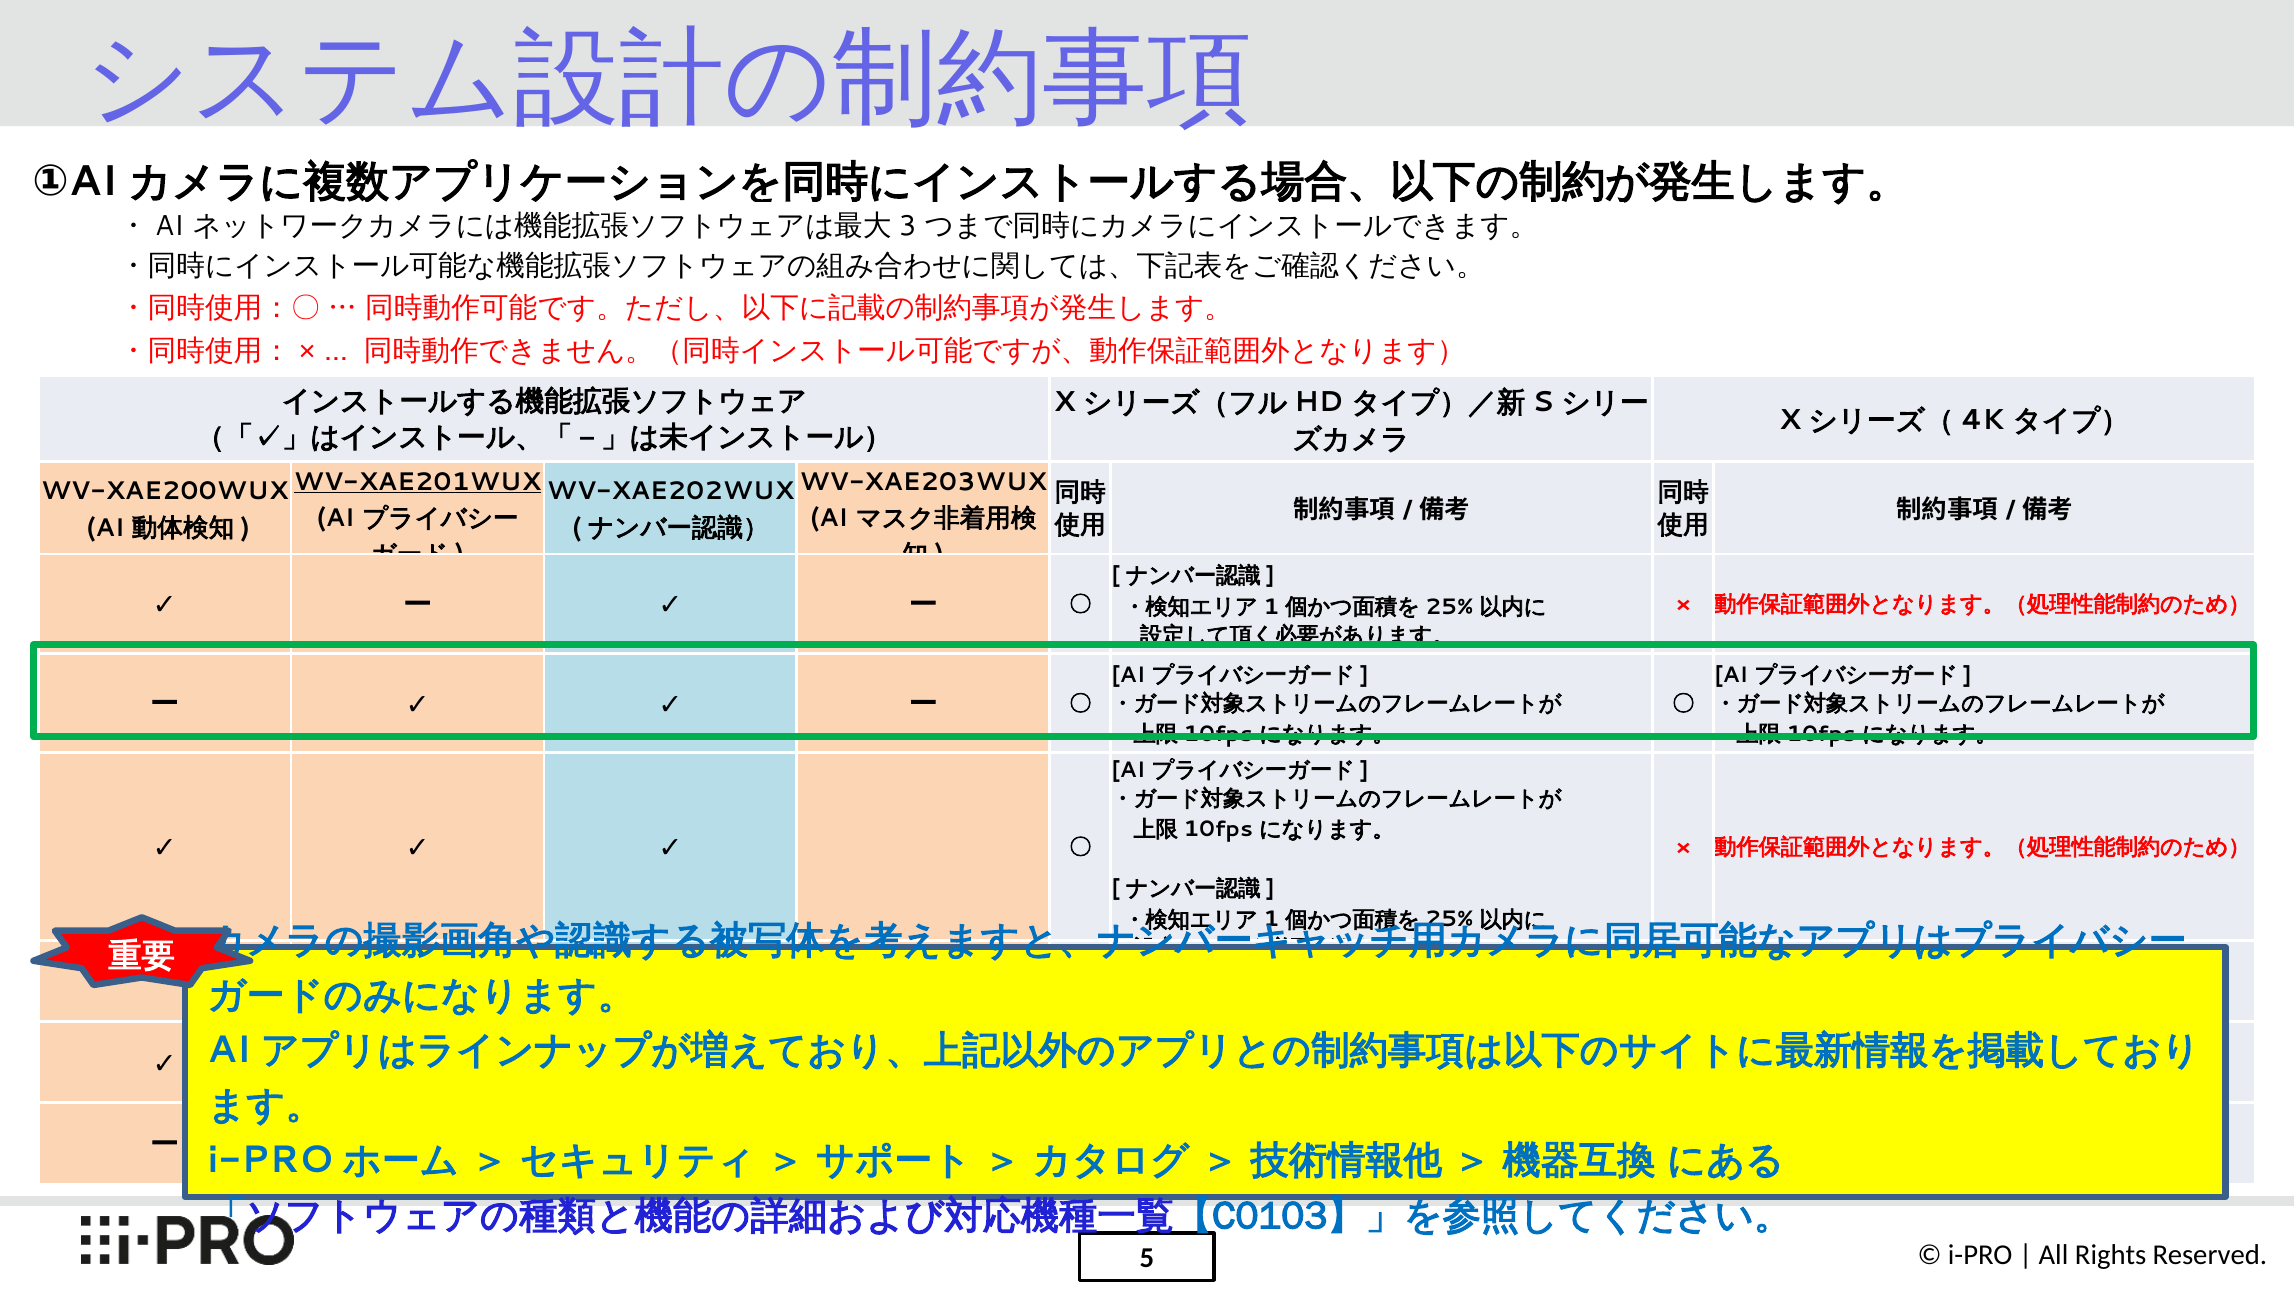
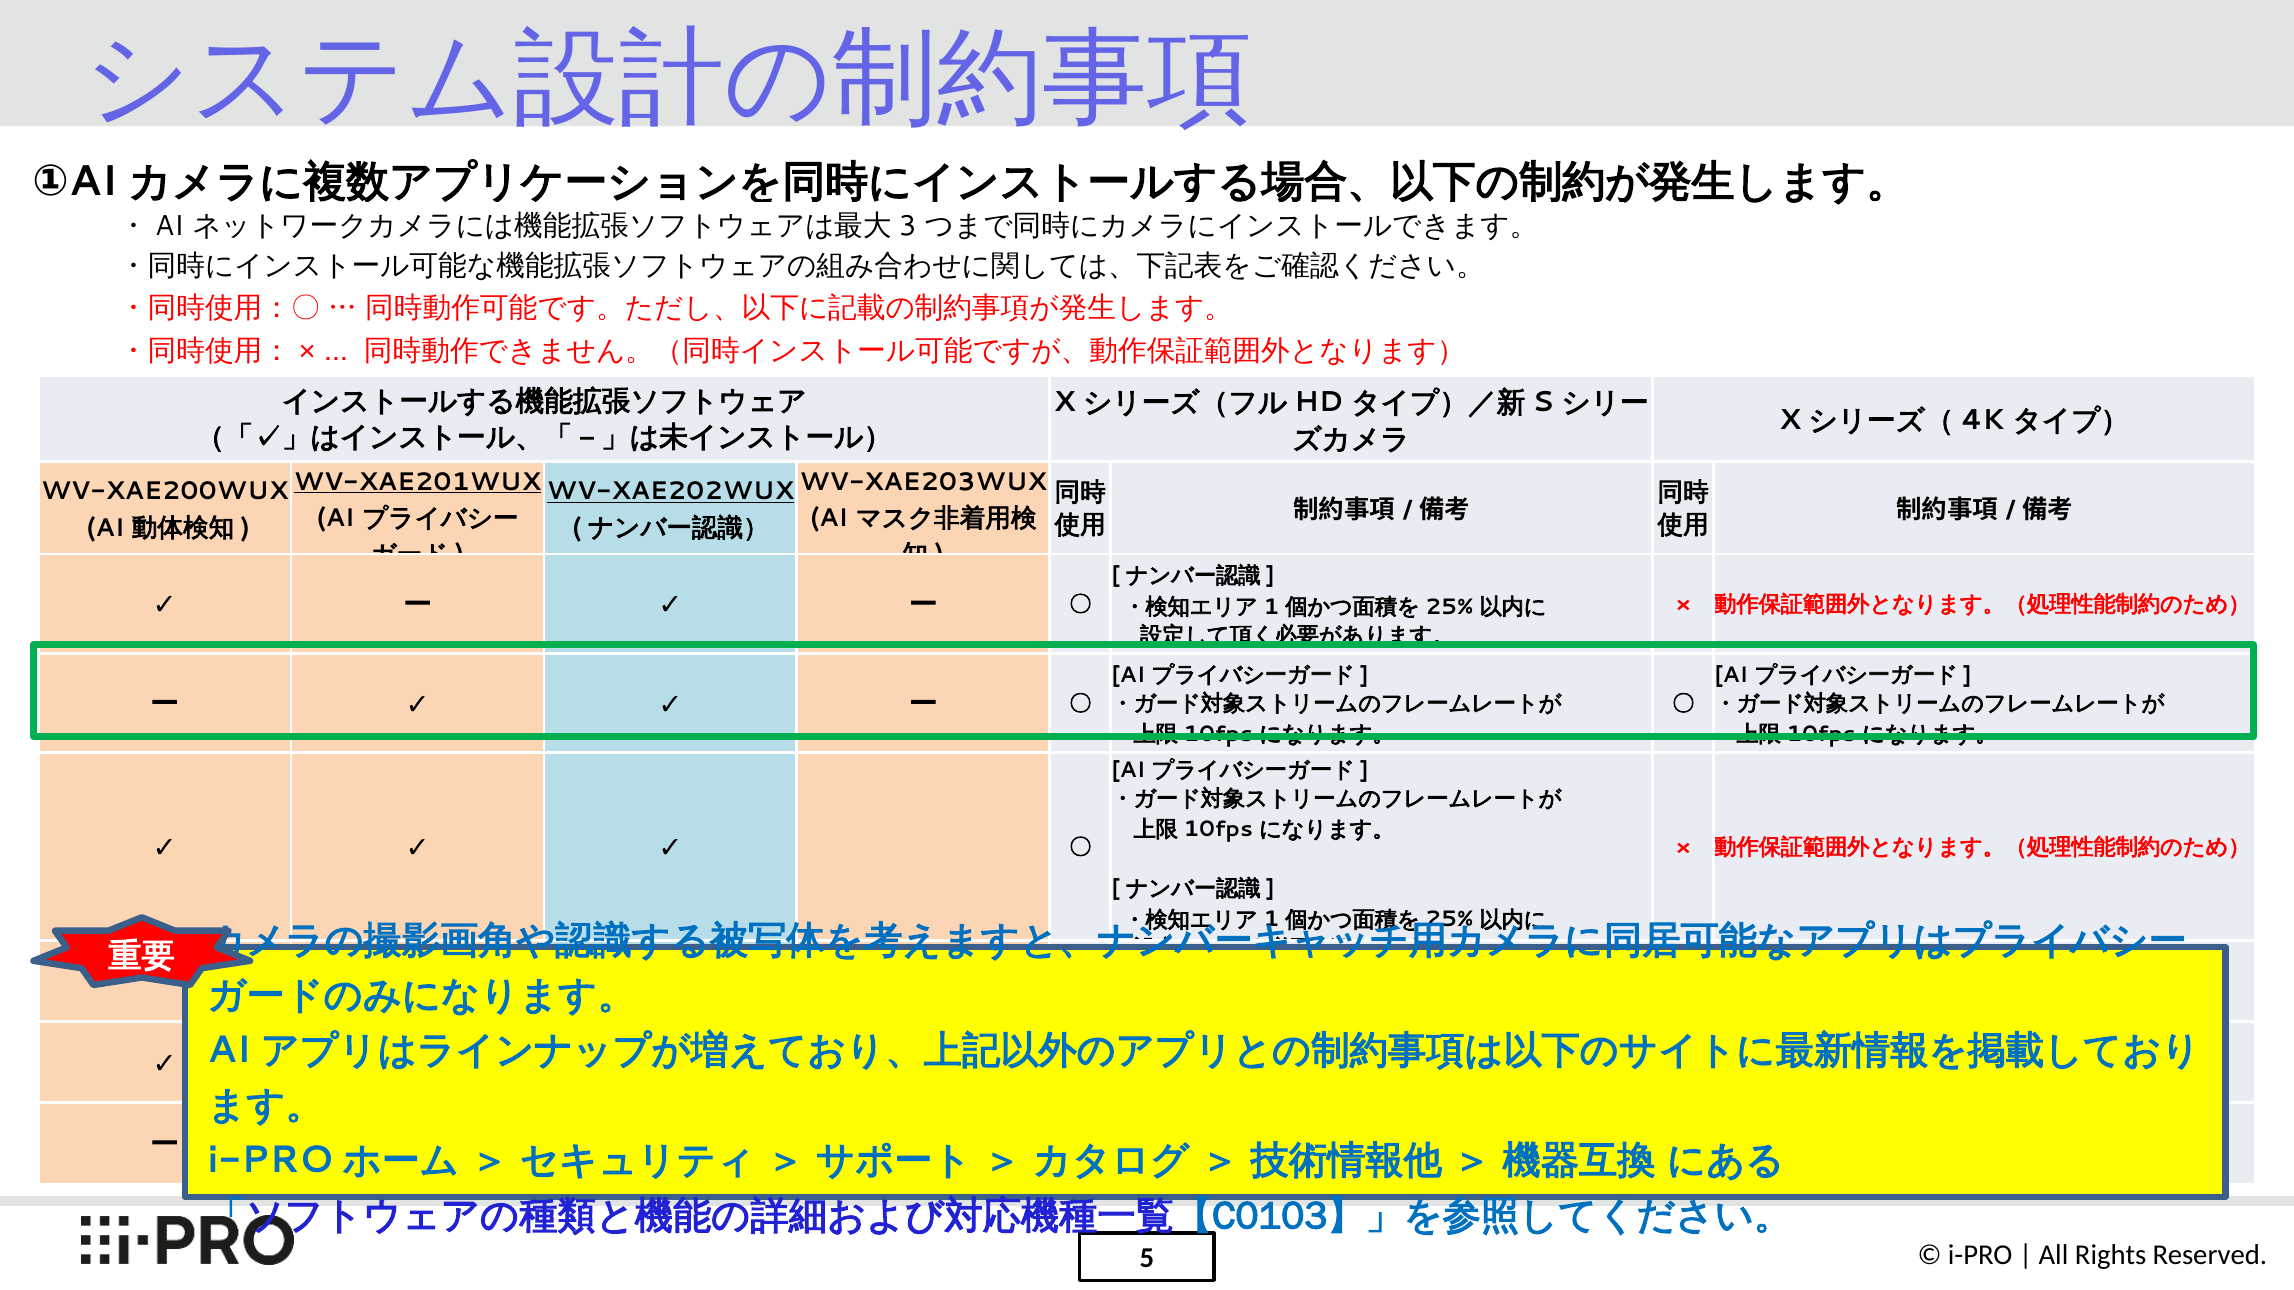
WV-XAE202WUX underline: none -> present (670, 491)
